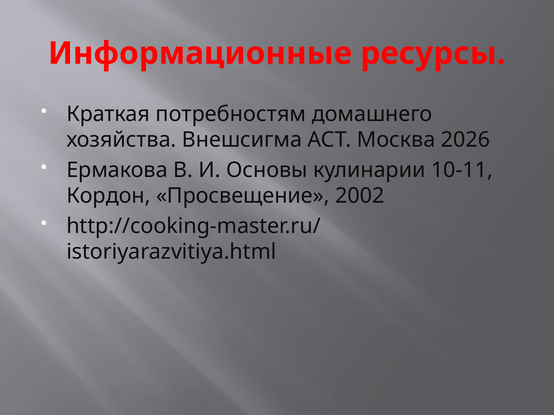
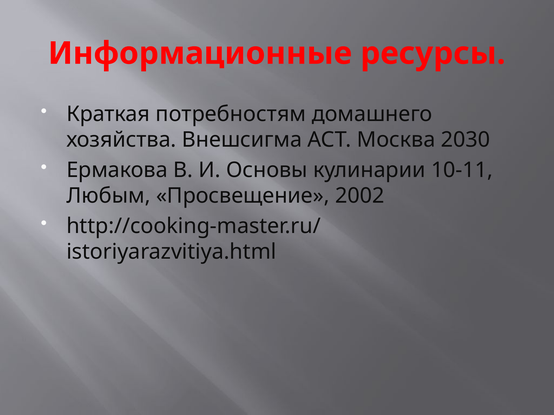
2026: 2026 -> 2030 (466, 140)
Кордон: Кордон -> Любым (108, 196)
